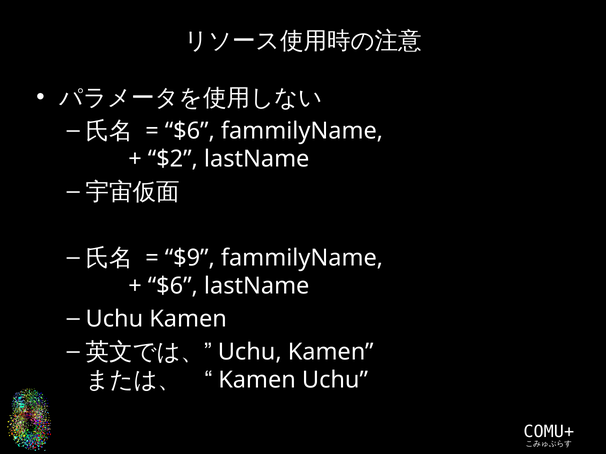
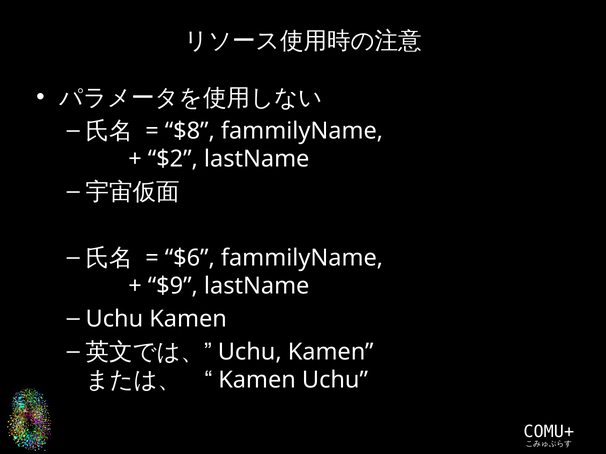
$6: $6 -> $8 (190, 131)
$9: $9 -> $6 (190, 258)
$6: $6 -> $9 (173, 286)
